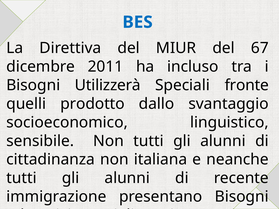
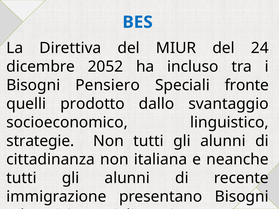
67: 67 -> 24 (260, 48)
2011: 2011 -> 2052 (105, 67)
Utilizzerà: Utilizzerà -> Pensiero (108, 85)
sensibile: sensibile -> strategie (40, 141)
